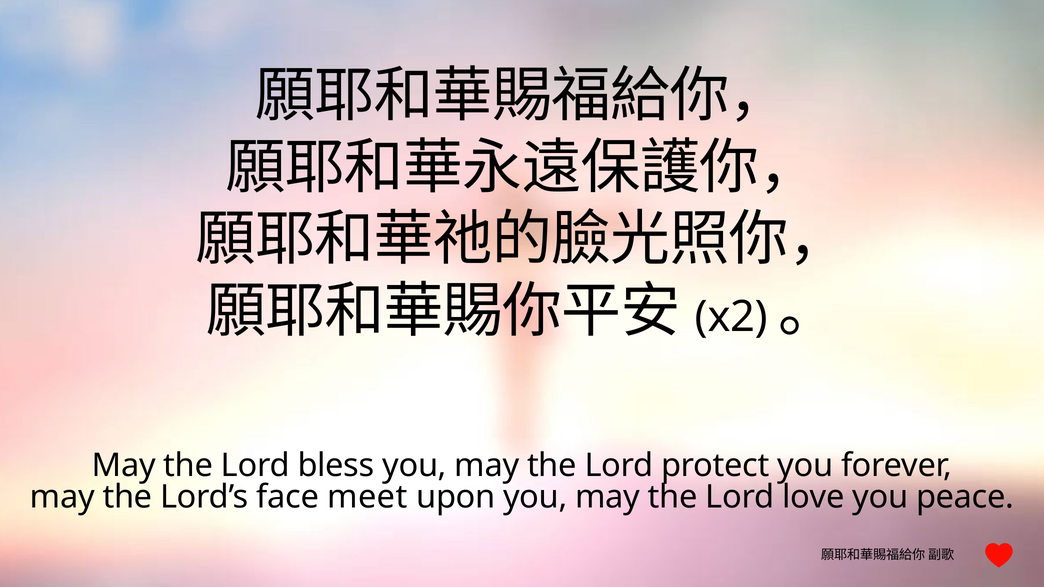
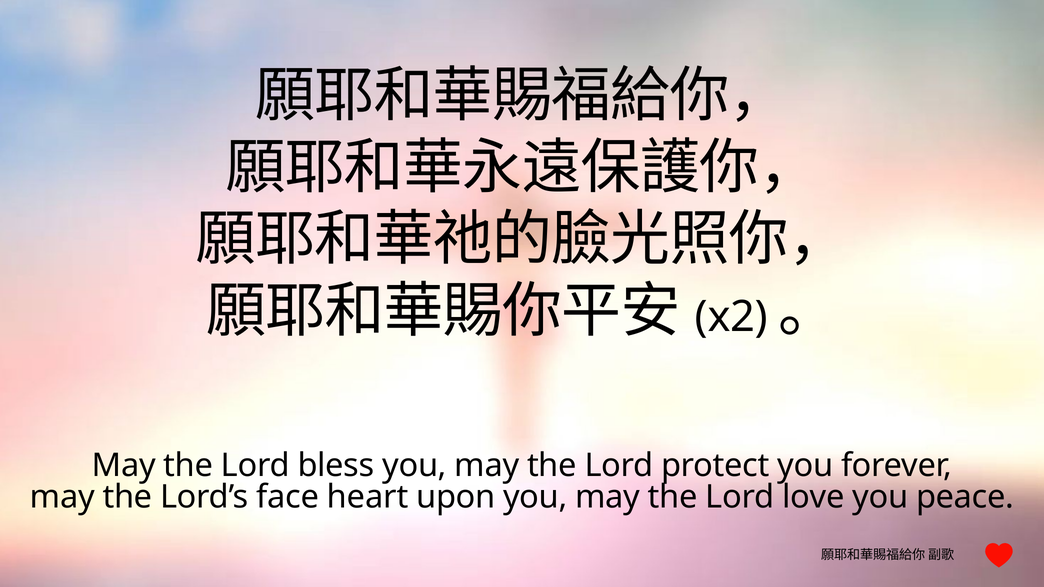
meet: meet -> heart (368, 497)
